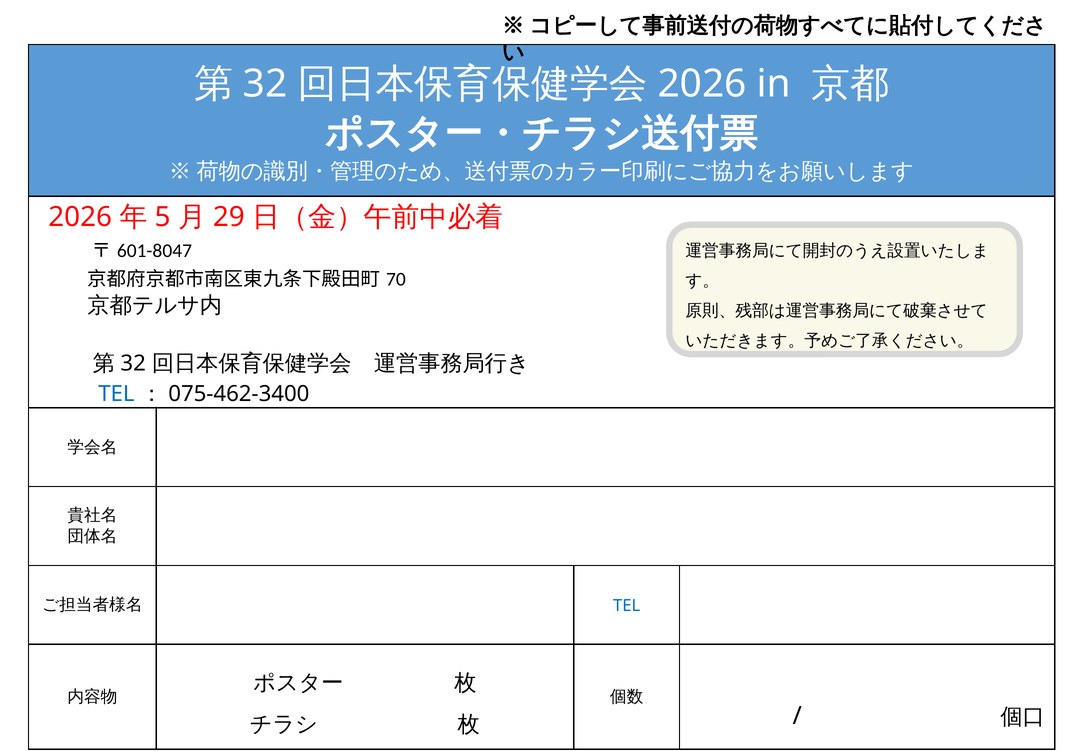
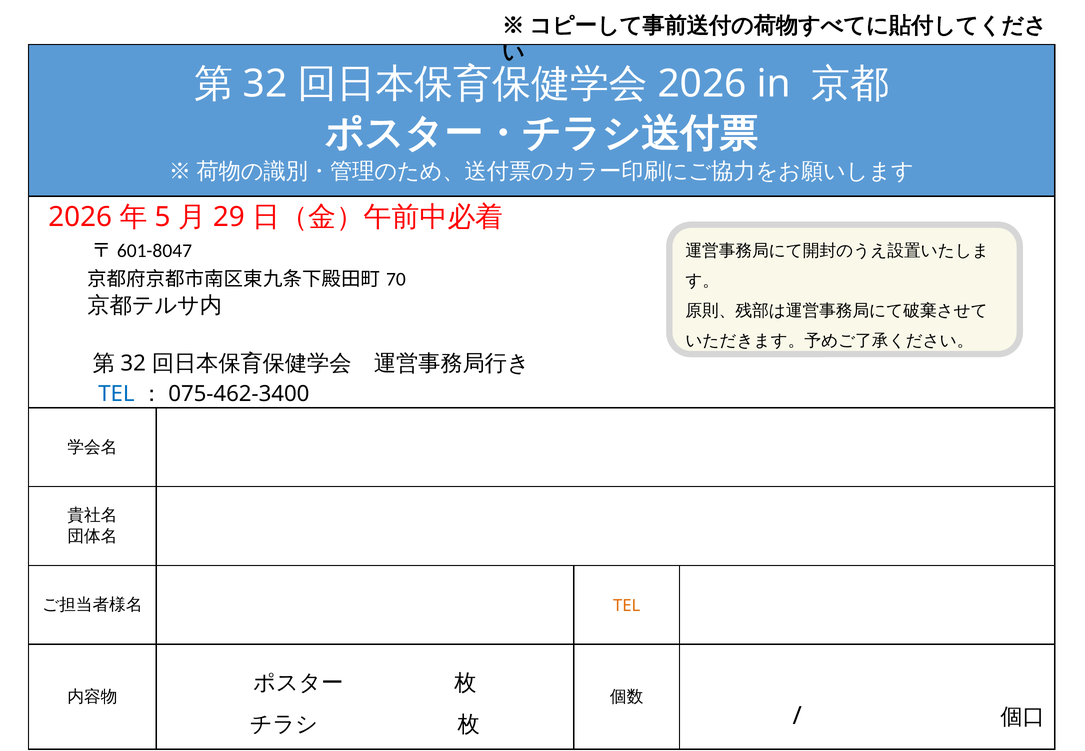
TEL colour: blue -> orange (627, 606)
